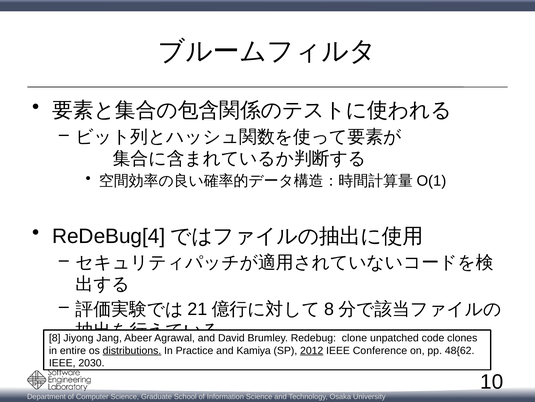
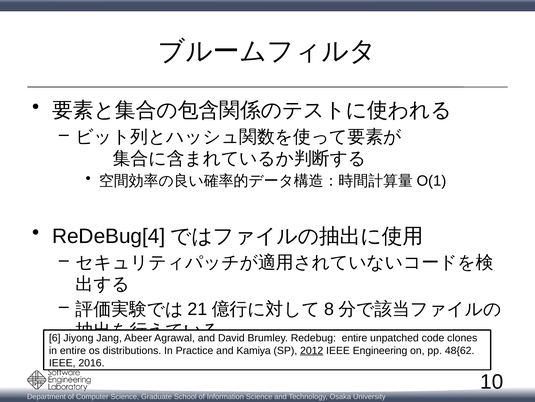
8: 8 -> 6 (55, 337)
Redebug clone: clone -> entire (355, 337)
distributions underline: present -> none (132, 350)
Conference: Conference -> Engineering (380, 350)
2030: 2030 -> 2016 (91, 362)
